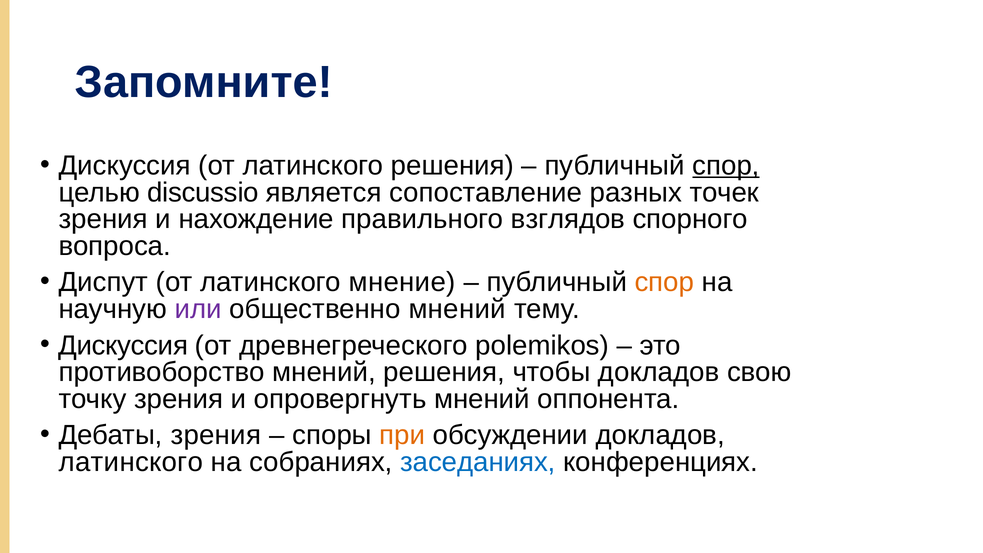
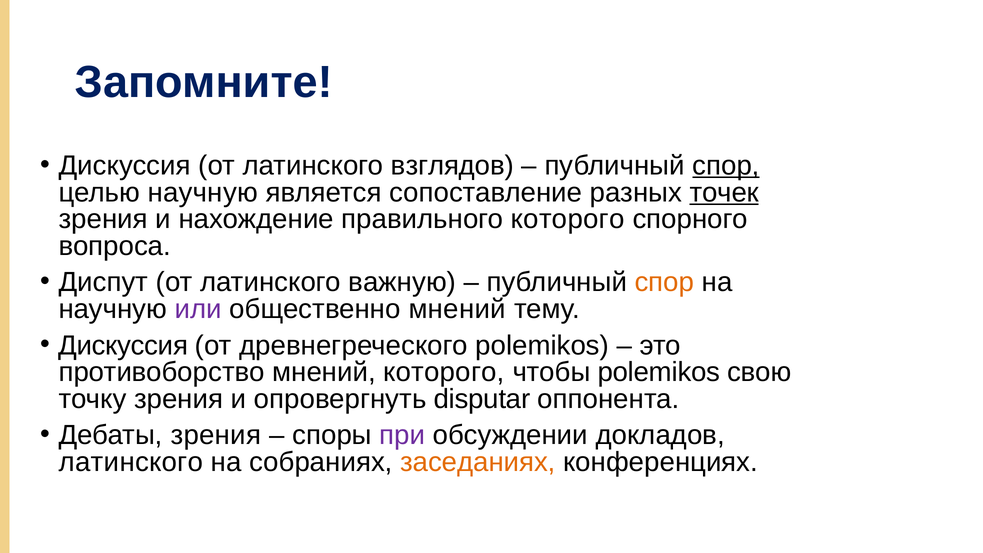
латинского решения: решения -> взглядов (452, 165)
целью discussio: discussio -> научную (203, 192)
точек underline: none -> present (724, 192)
правильного взглядов: взглядов -> которого (568, 219)
мнение: мнение -> важную (402, 282)
мнений решения: решения -> которого (444, 372)
чтобы докладов: докладов -> polemikos (659, 372)
опровергнуть мнений: мнений -> disputar (482, 399)
при colour: orange -> purple (402, 435)
заседаниях colour: blue -> orange (478, 462)
